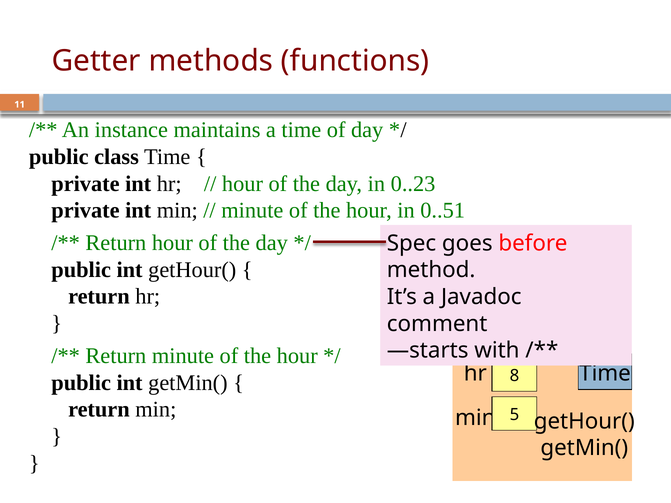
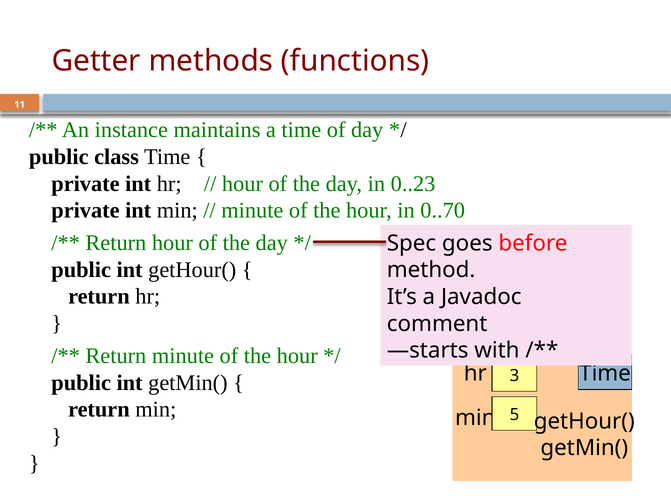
0..51: 0..51 -> 0..70 (443, 211)
8: 8 -> 3 (514, 376)
